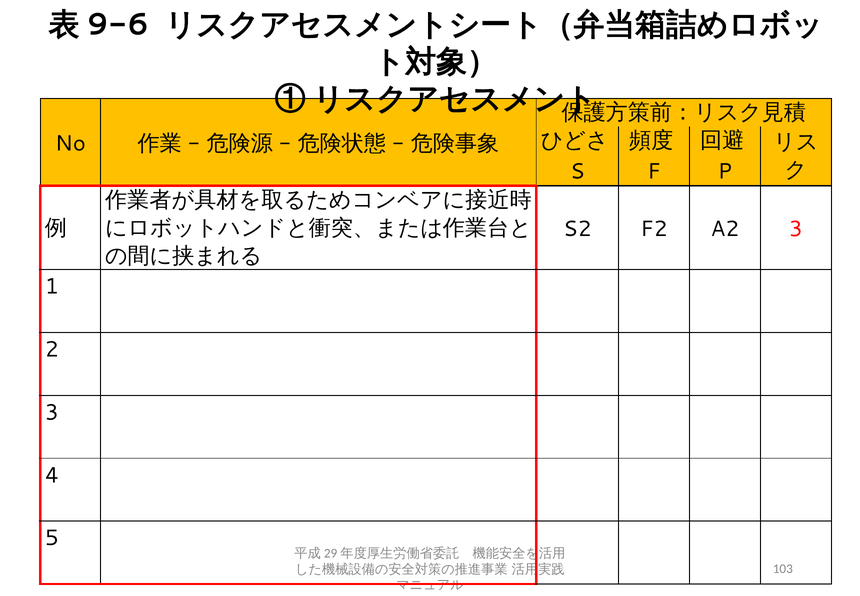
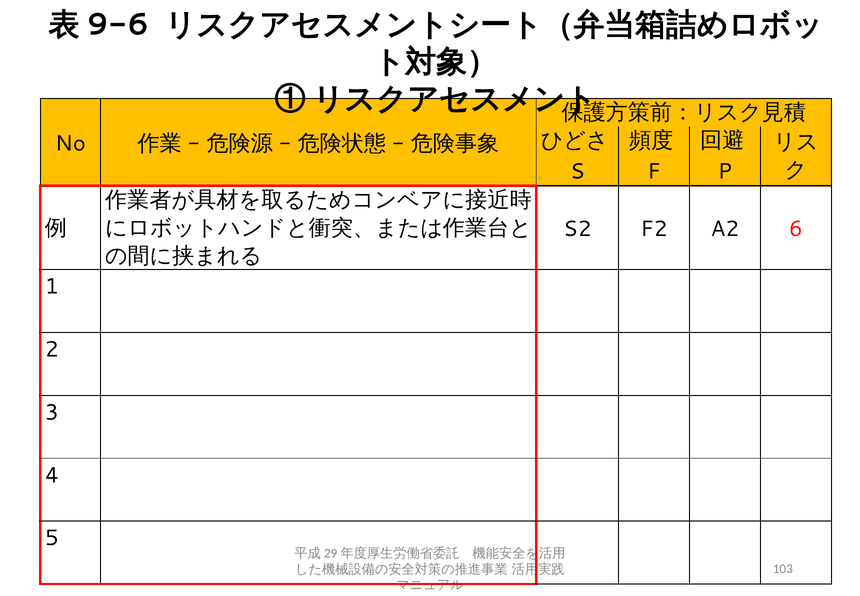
A2 3: 3 -> 6 (796, 229)
